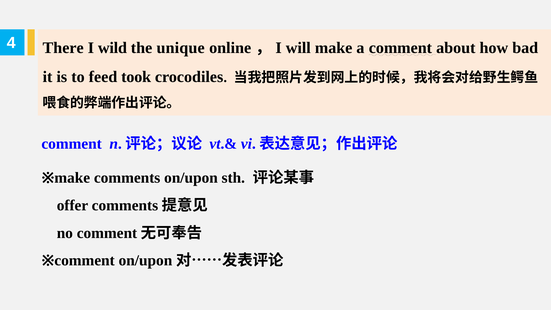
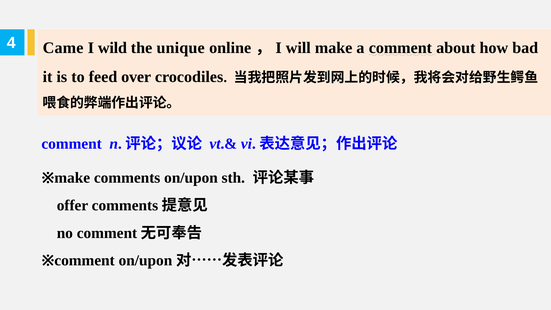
There: There -> Came (63, 48)
took: took -> over (136, 77)
